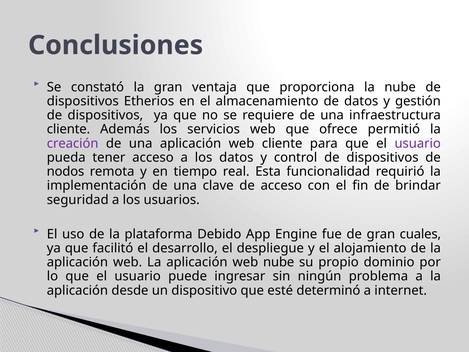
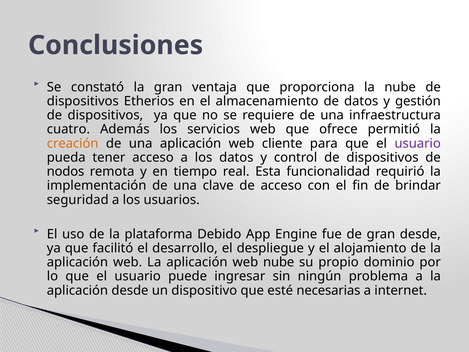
cliente: cliente -> cuatro (68, 129)
creación colour: purple -> orange (73, 143)
gran cuales: cuales -> desde (420, 234)
determinó: determinó -> necesarias (328, 290)
